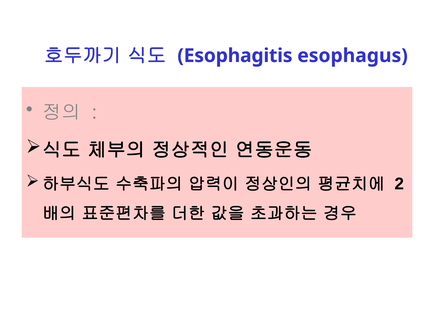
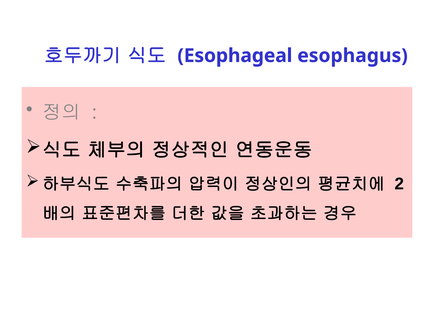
Esophagitis: Esophagitis -> Esophageal (235, 56)
